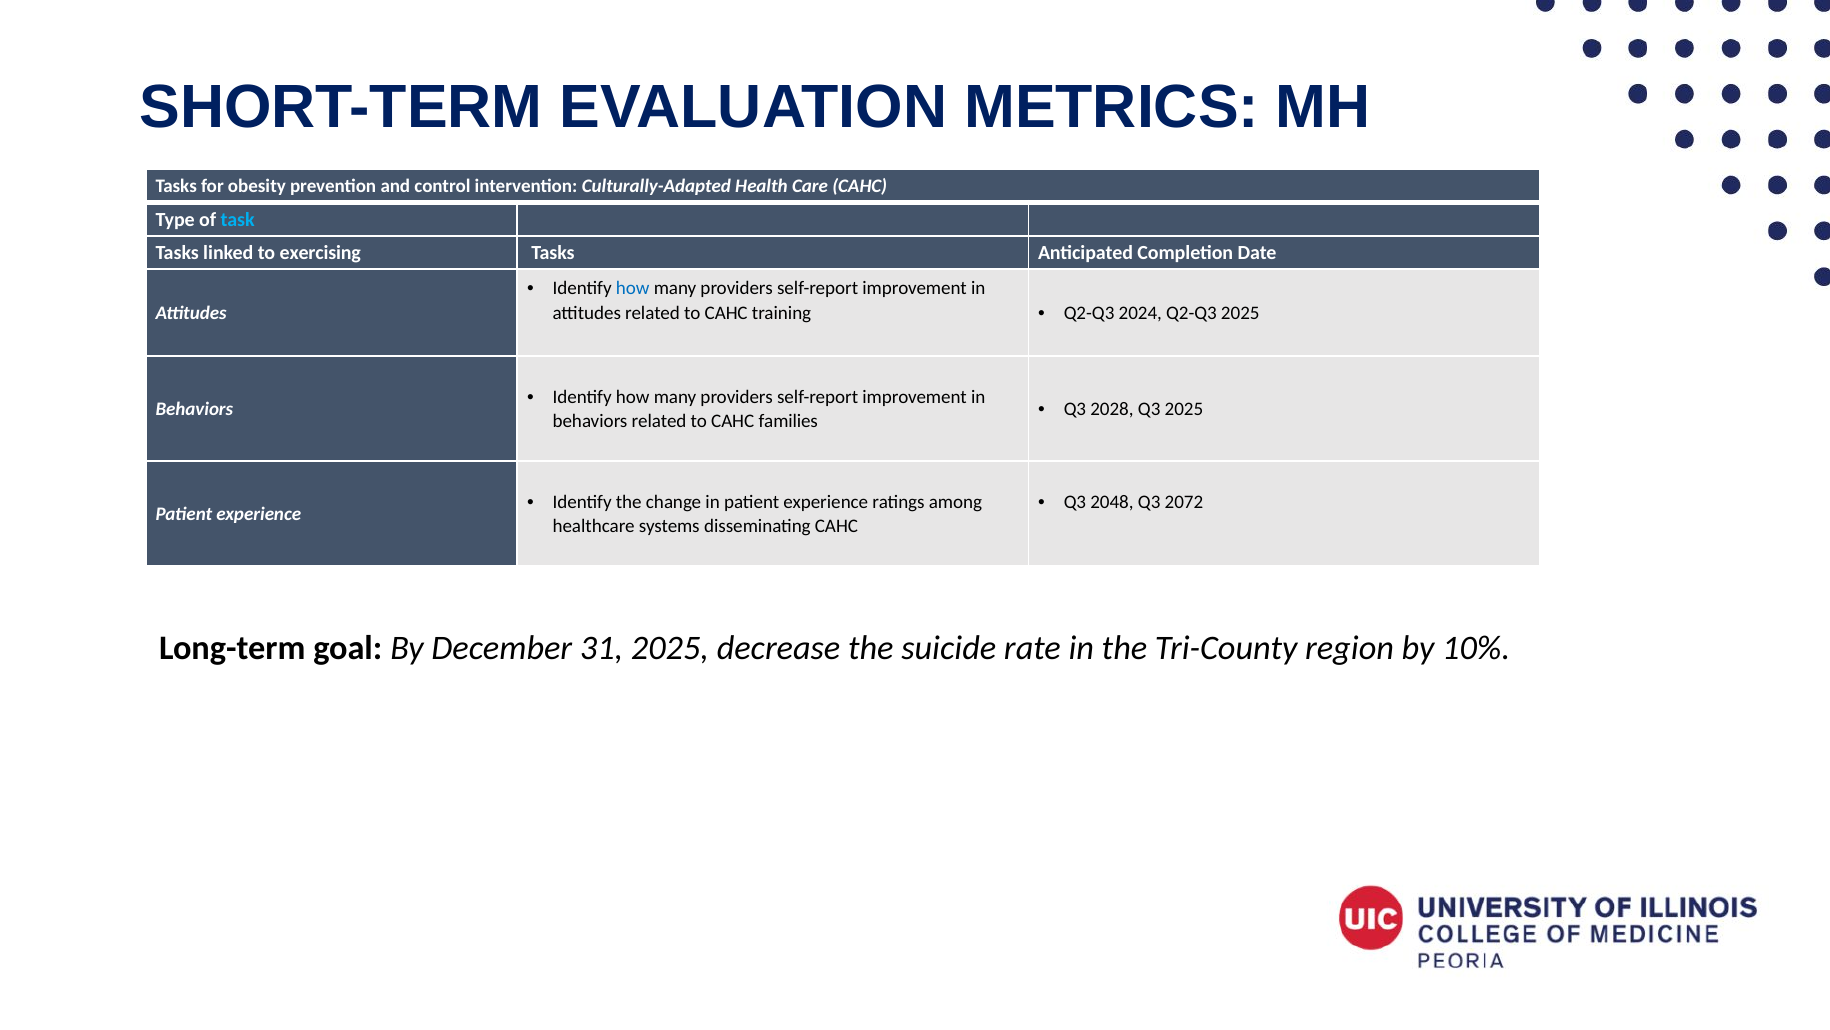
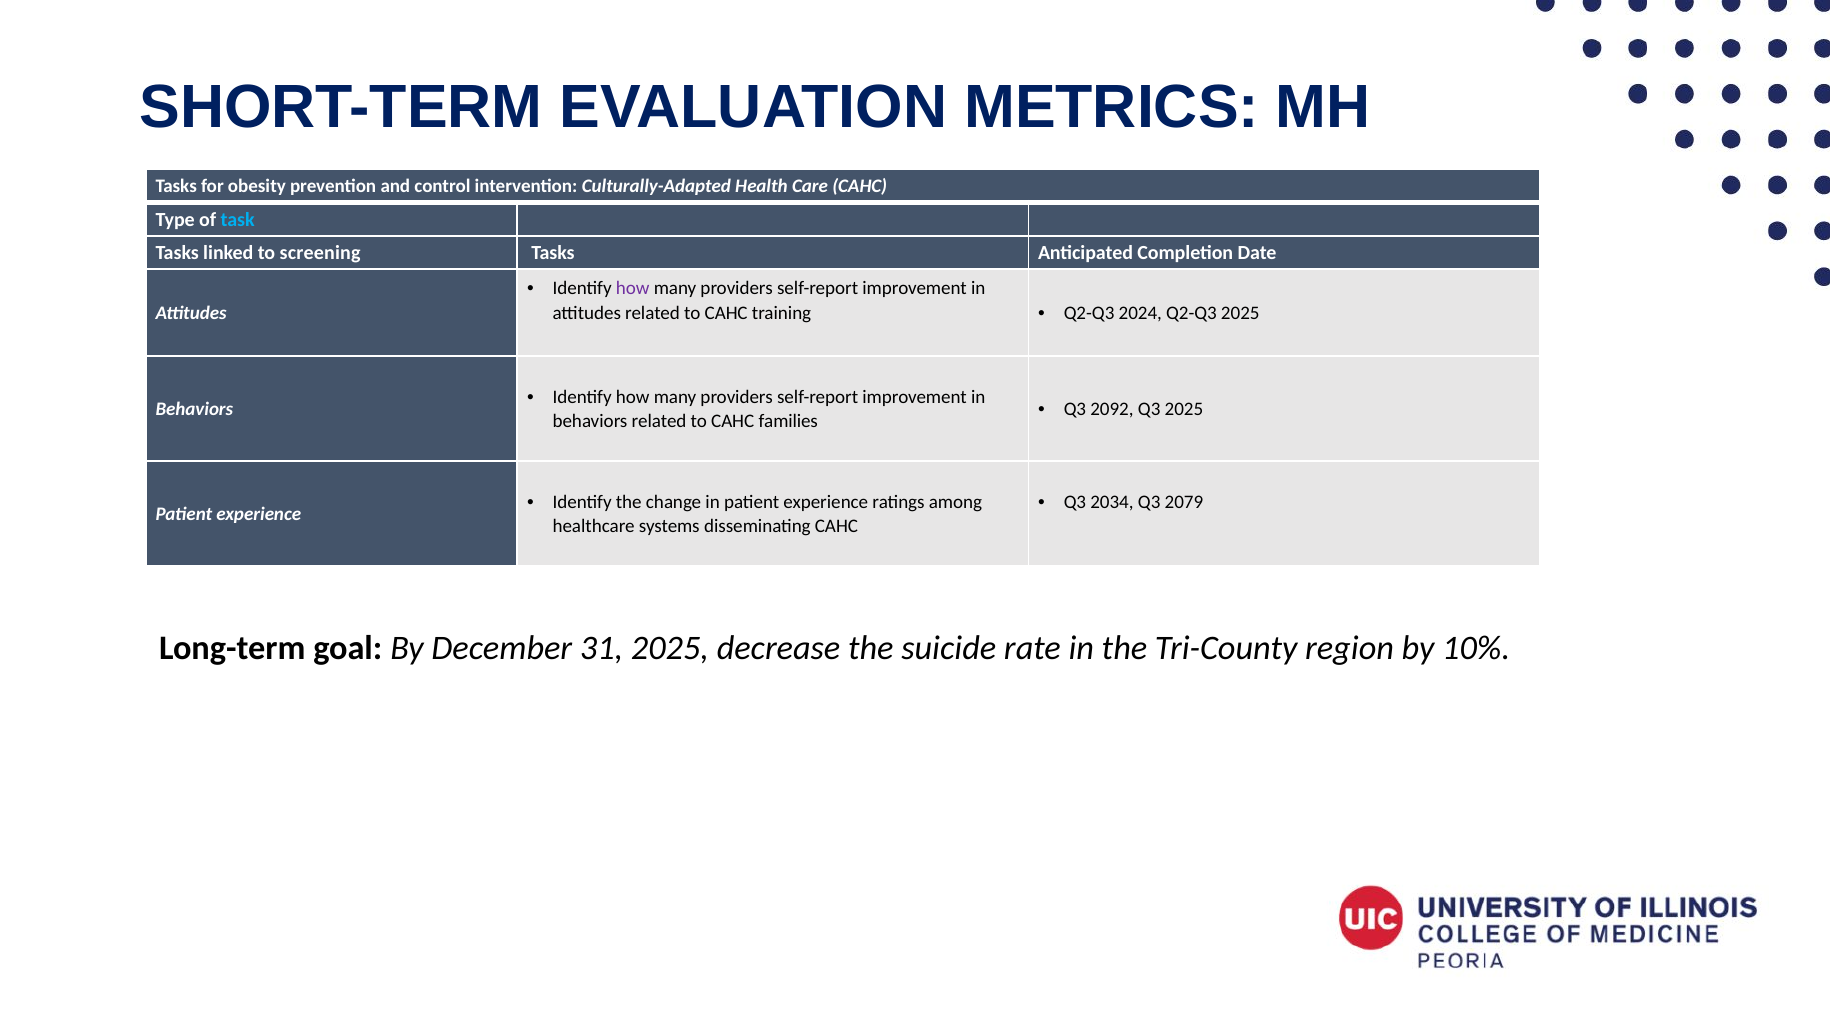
exercising: exercising -> screening (320, 253)
how colour: blue -> purple (633, 288)
2028: 2028 -> 2092 (1112, 409)
2048: 2048 -> 2034 (1112, 502)
2072: 2072 -> 2079 (1184, 502)
